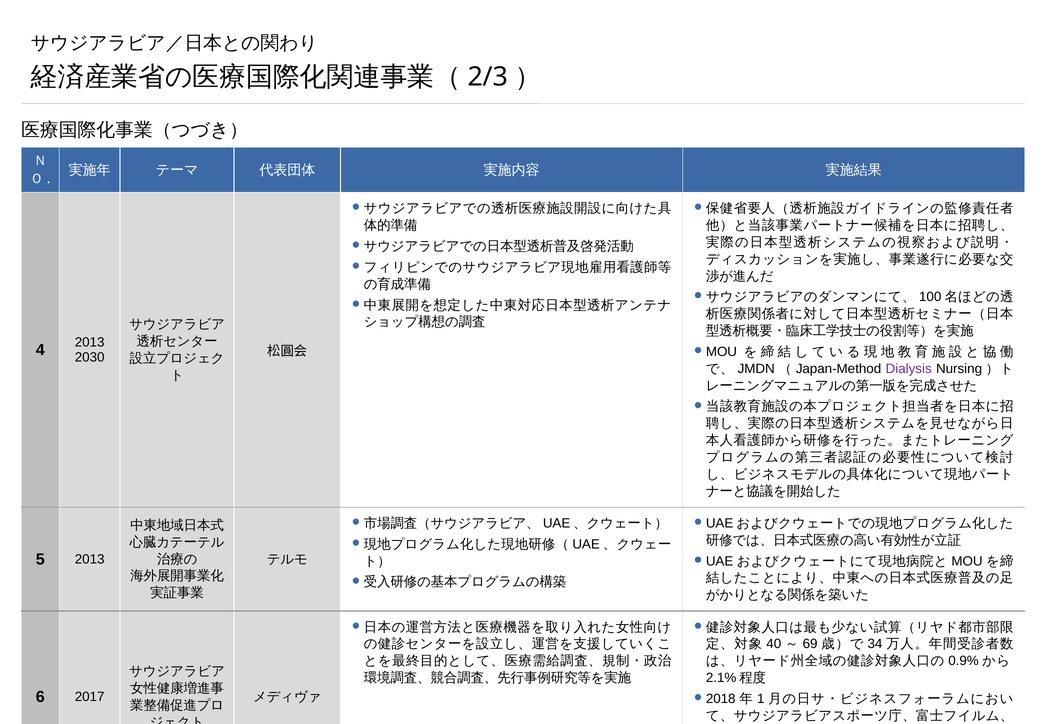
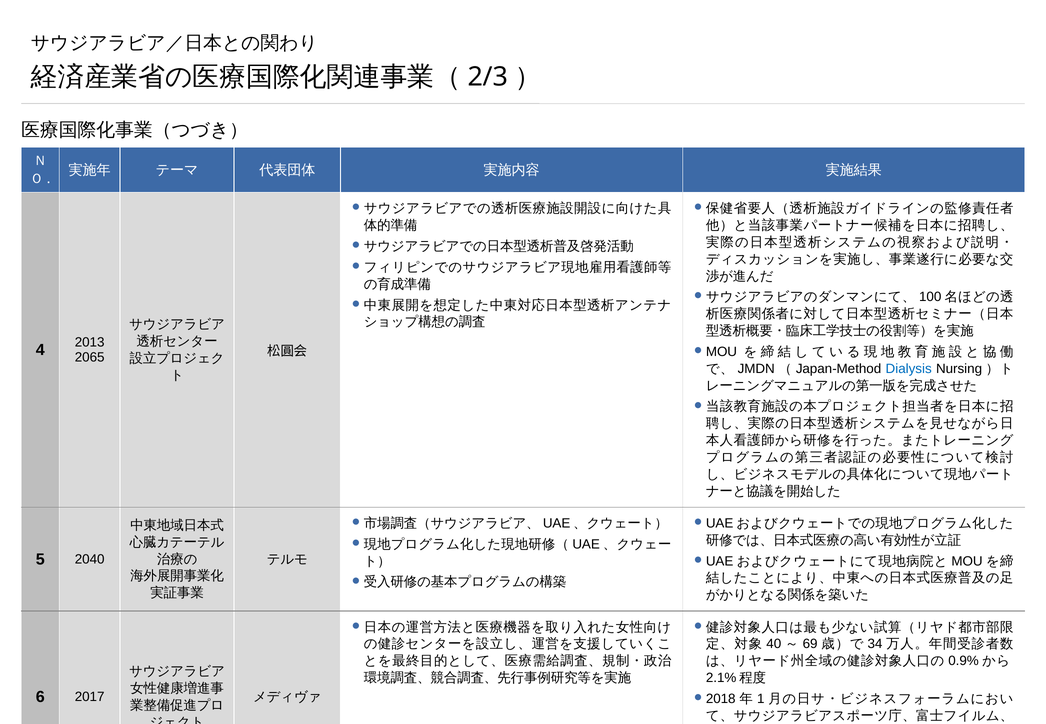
2030: 2030 -> 2065 (90, 358)
Dialysis colour: purple -> blue (909, 369)
5 2013: 2013 -> 2040 (90, 559)
